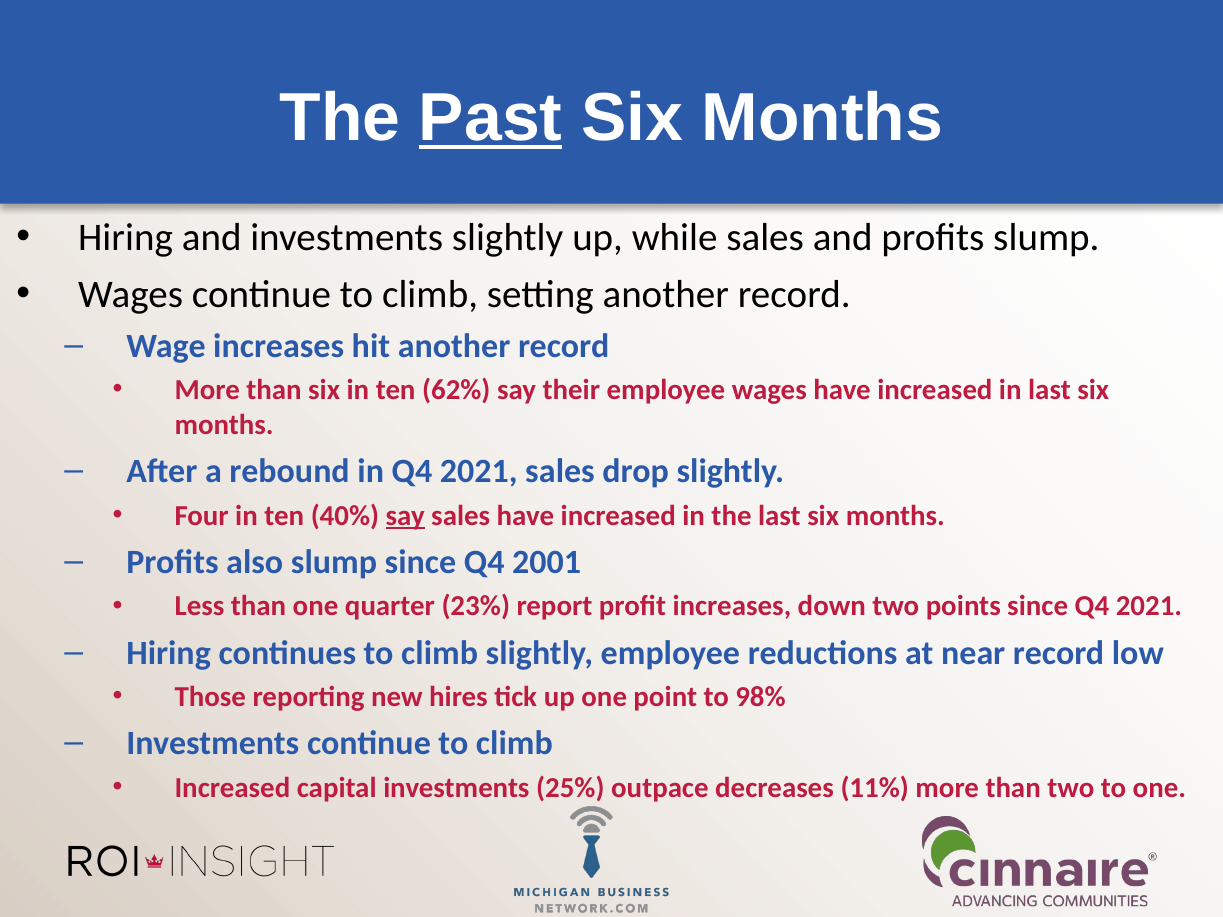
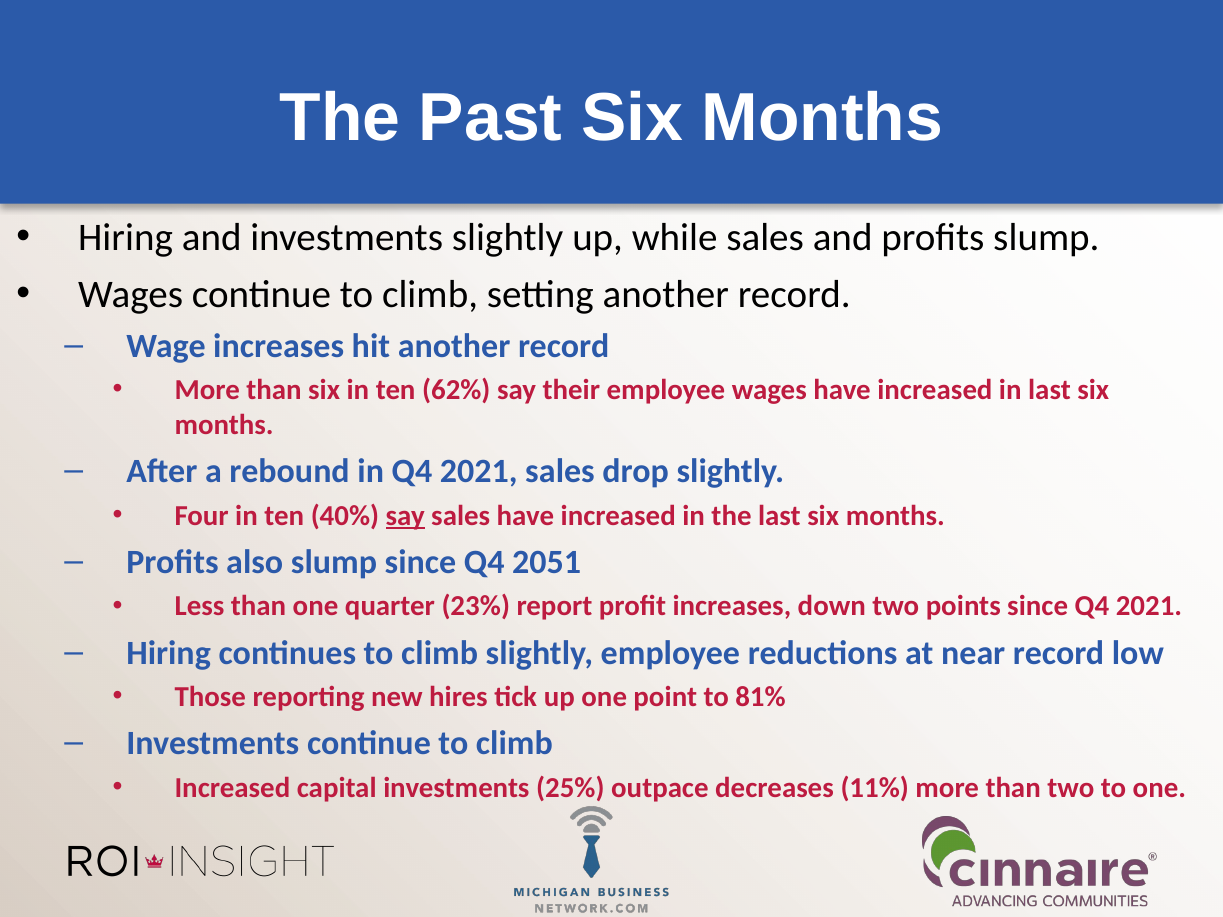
Past underline: present -> none (491, 118)
2001: 2001 -> 2051 (547, 562)
98%: 98% -> 81% (761, 697)
